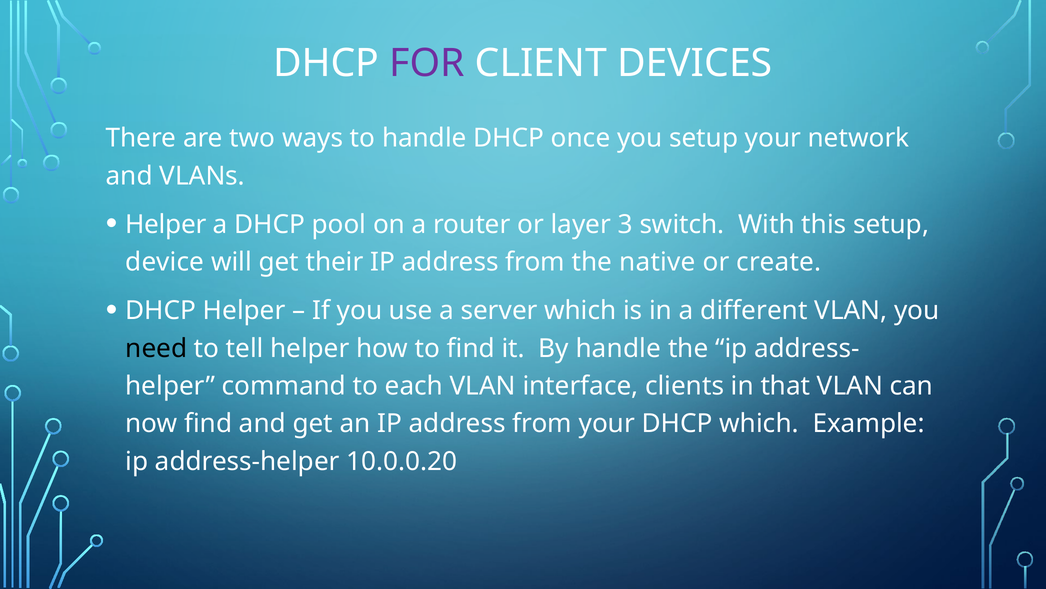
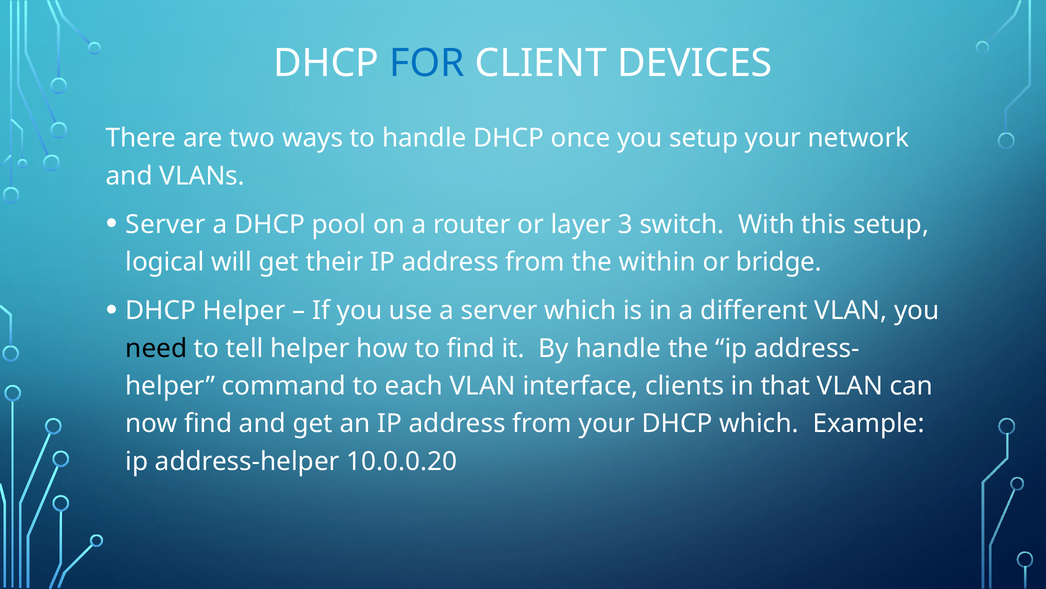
FOR colour: purple -> blue (427, 63)
Helper: Helper -> Server (165, 224)
device: device -> logical (165, 262)
native: native -> within (657, 262)
create: create -> bridge (779, 262)
